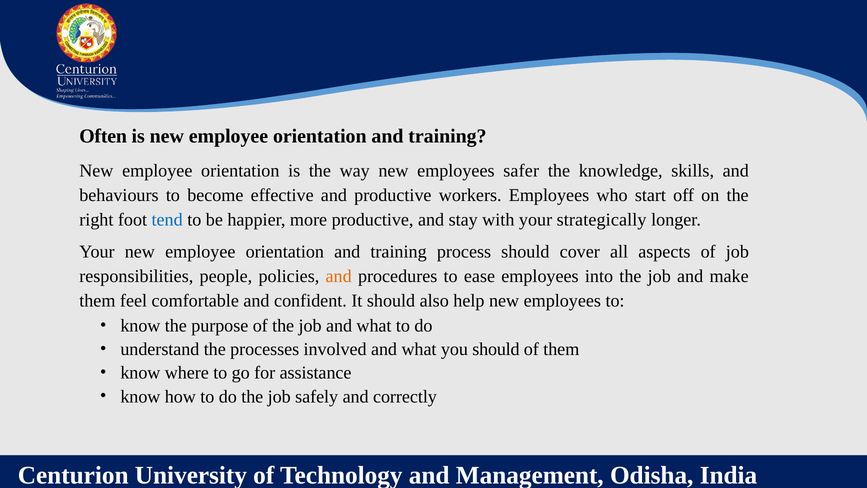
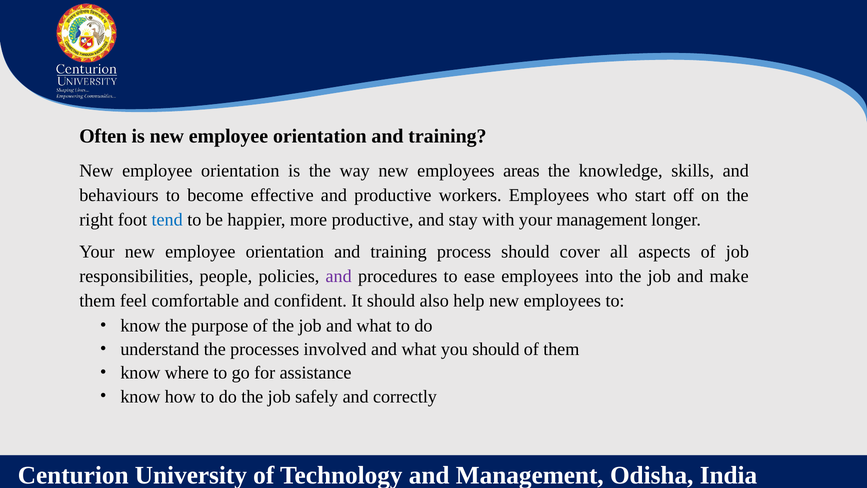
safer: safer -> areas (521, 171)
your strategically: strategically -> management (602, 220)
and colour: orange -> purple (339, 276)
